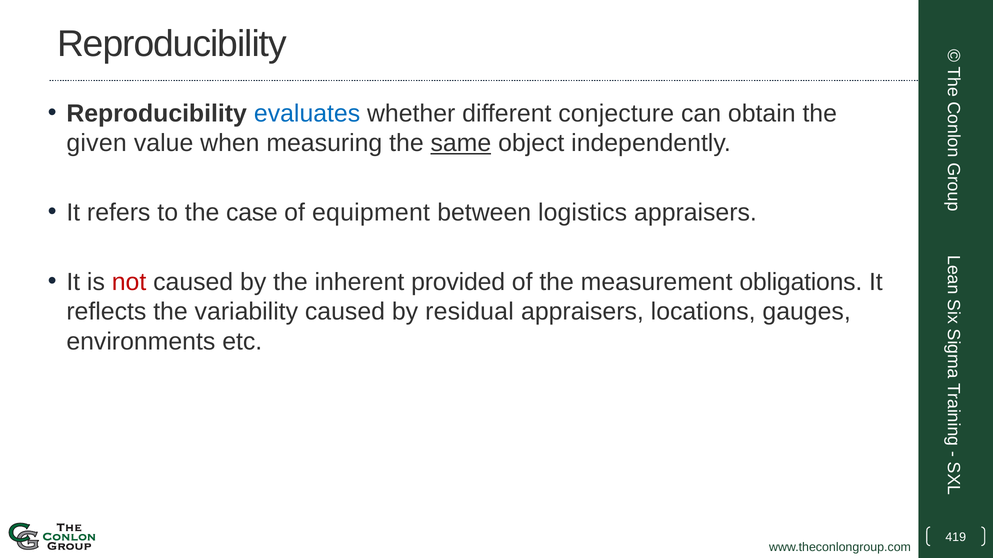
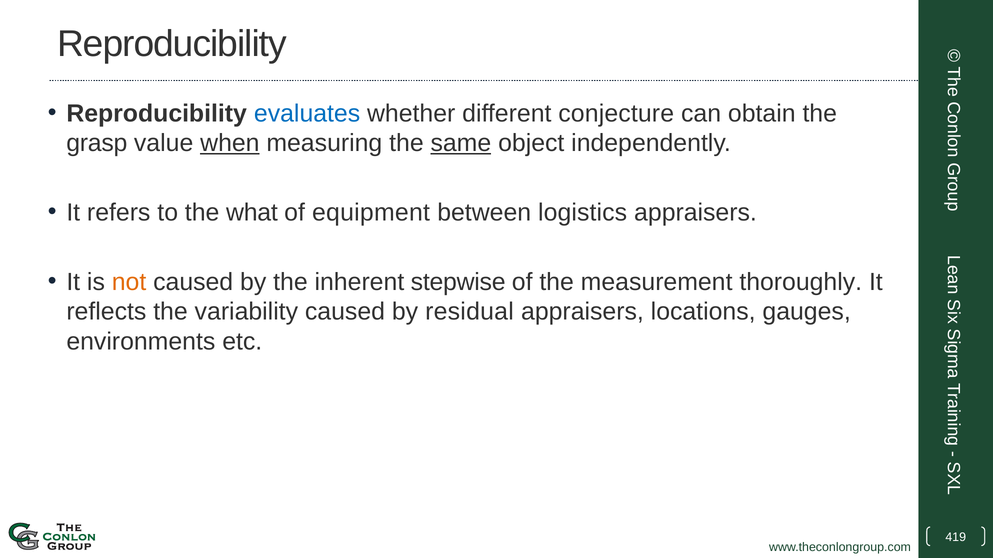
given: given -> grasp (97, 143)
when underline: none -> present (230, 143)
case: case -> what (252, 213)
not colour: red -> orange (129, 282)
provided: provided -> stepwise (458, 282)
obligations: obligations -> thoroughly (801, 282)
